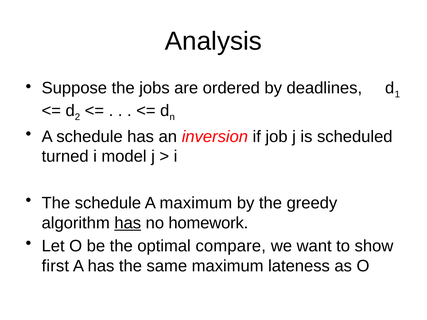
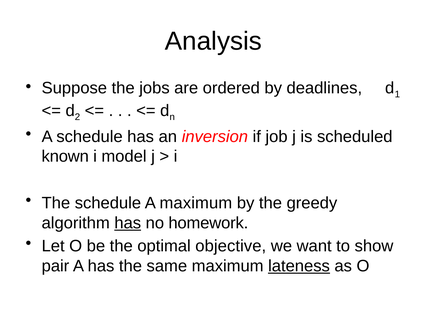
turned: turned -> known (65, 157)
compare: compare -> objective (231, 246)
first: first -> pair (55, 266)
lateness underline: none -> present (299, 266)
